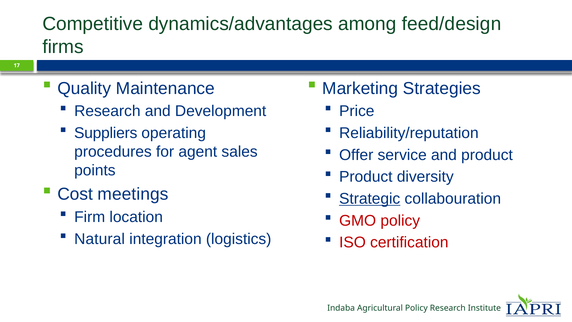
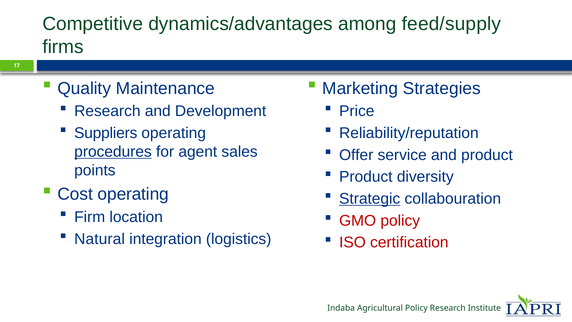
feed/design: feed/design -> feed/supply (451, 24)
procedures underline: none -> present (113, 152)
Cost meetings: meetings -> operating (133, 194)
